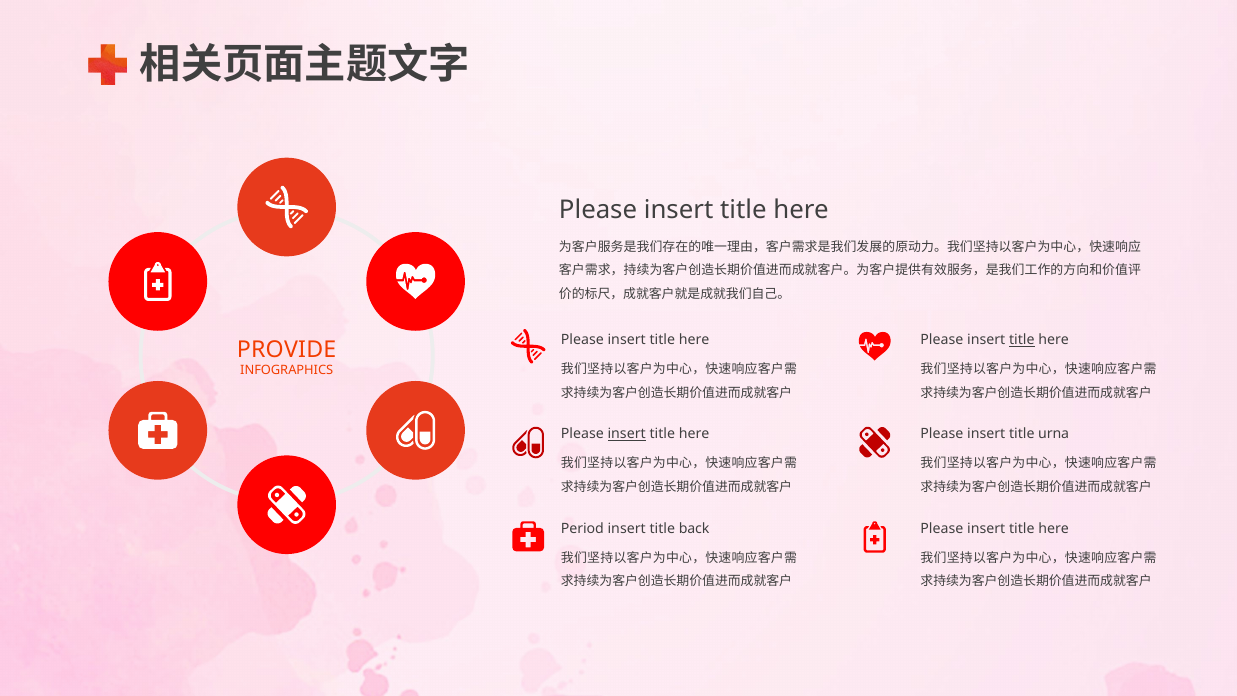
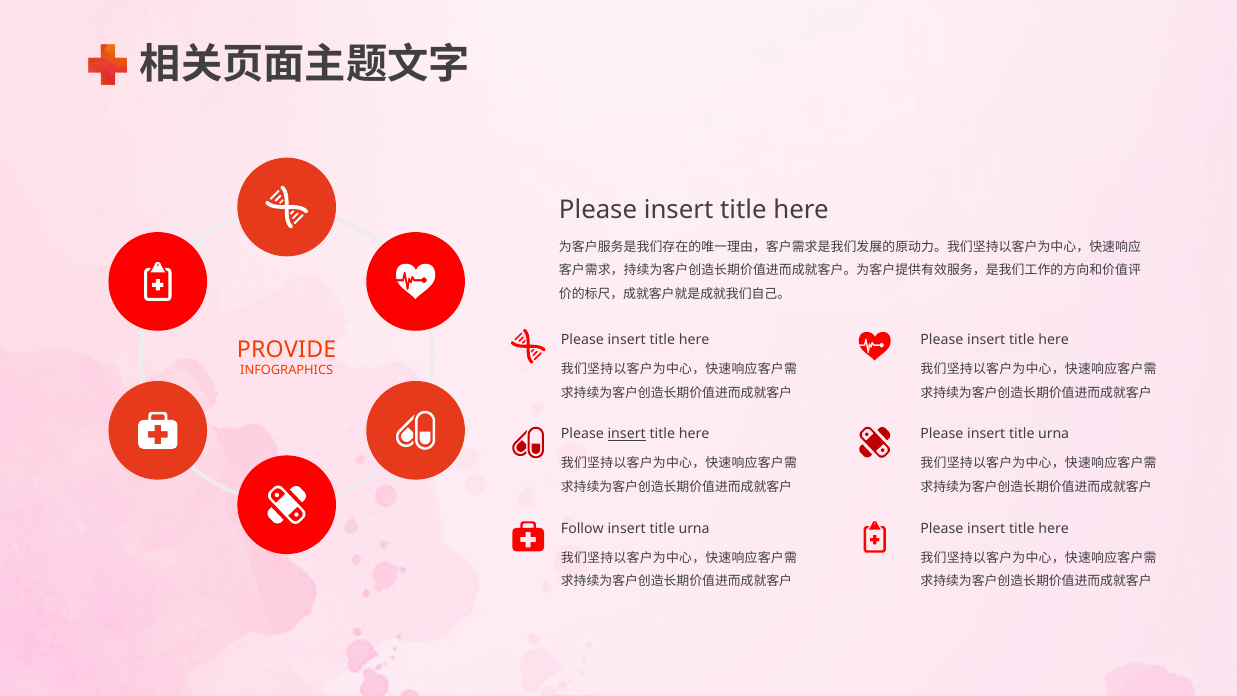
title underline: present -> none (1022, 340)
Period: Period -> Follow (582, 528)
back: back -> urna (694, 528)
